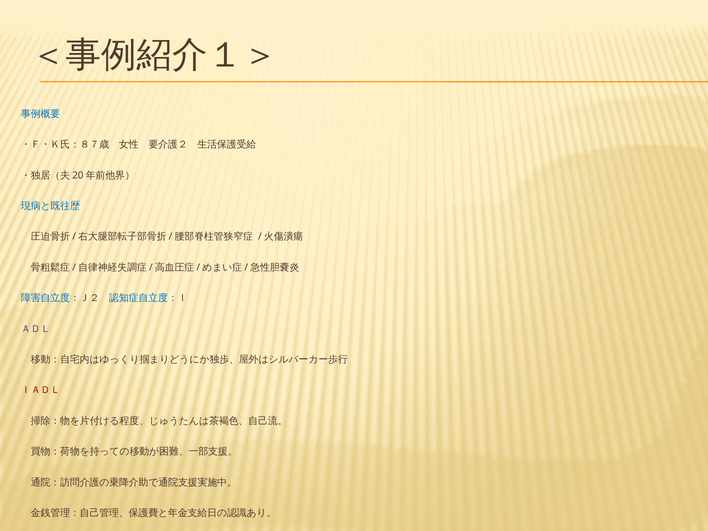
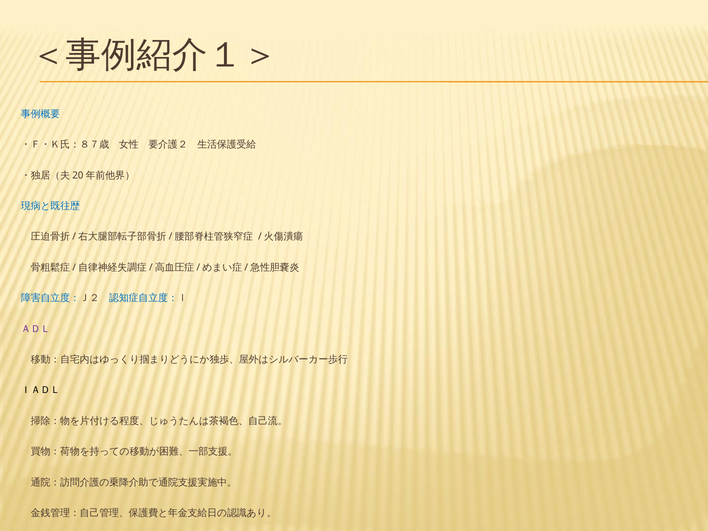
ＩＡＤＬ colour: red -> black (41, 390)
